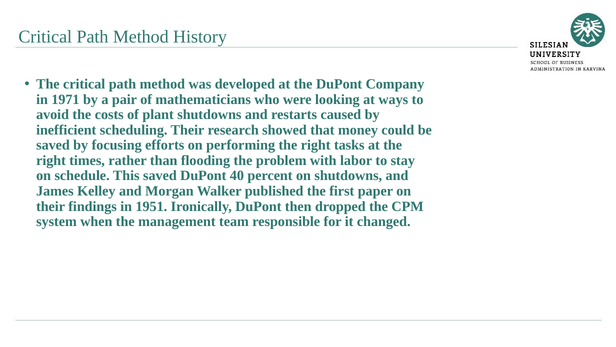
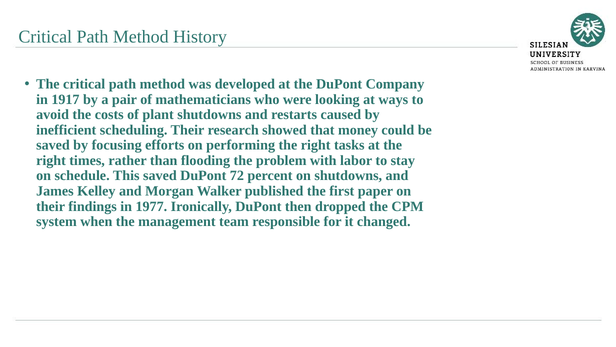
1971: 1971 -> 1917 (65, 99)
40: 40 -> 72 (237, 176)
1951: 1951 -> 1977 (151, 206)
